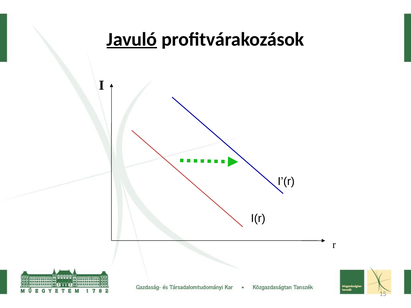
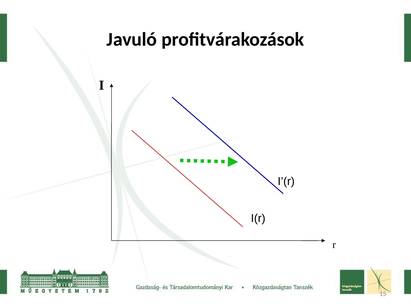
Javuló underline: present -> none (132, 39)
